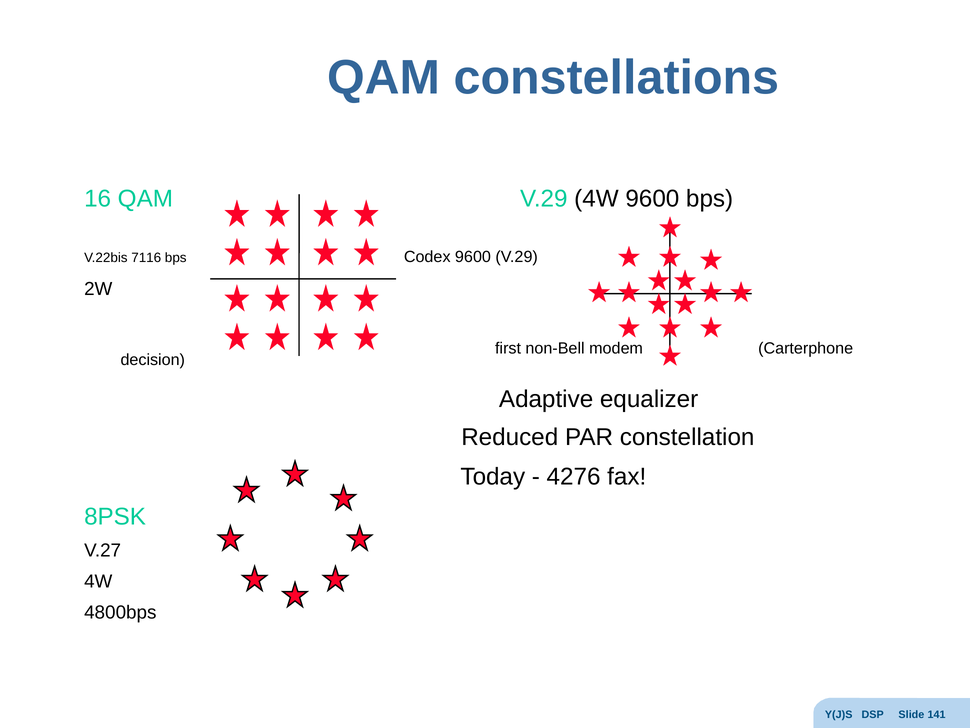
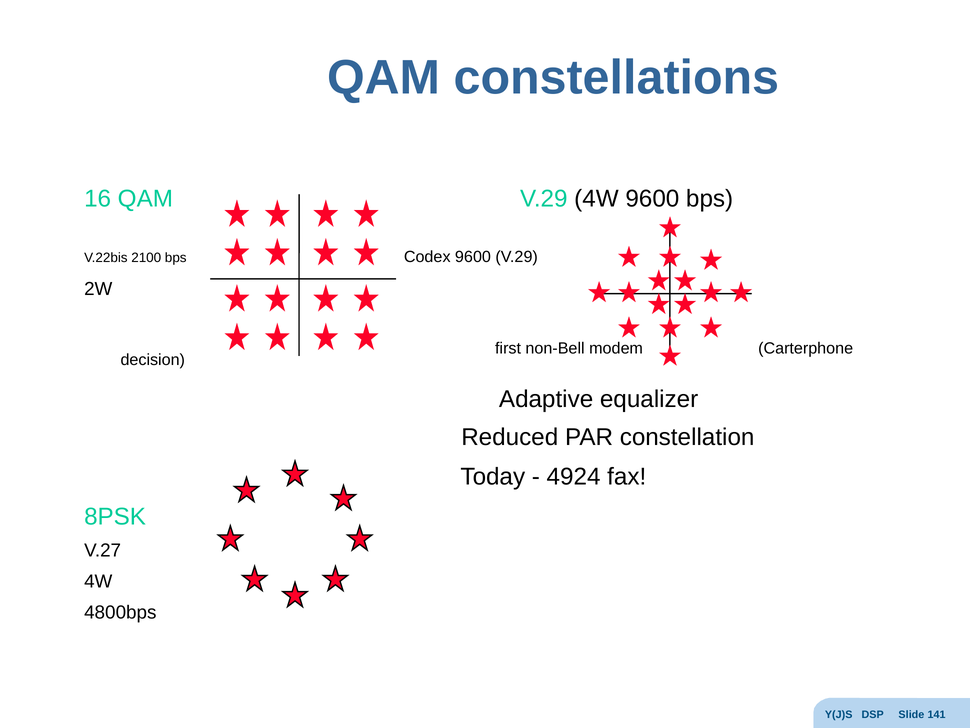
7116: 7116 -> 2100 (146, 258)
4276: 4276 -> 4924 (574, 477)
